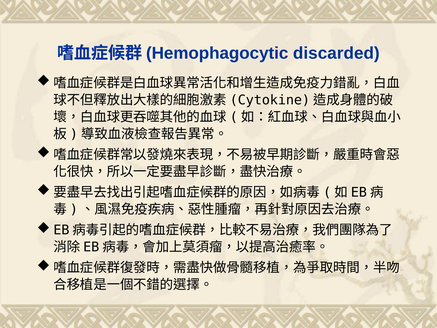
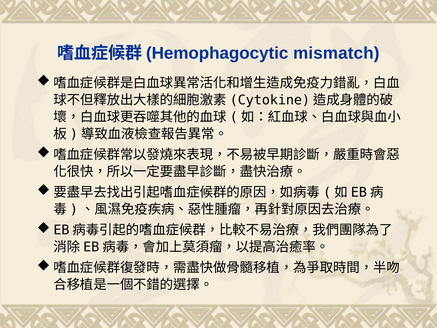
discarded: discarded -> mismatch (336, 53)
